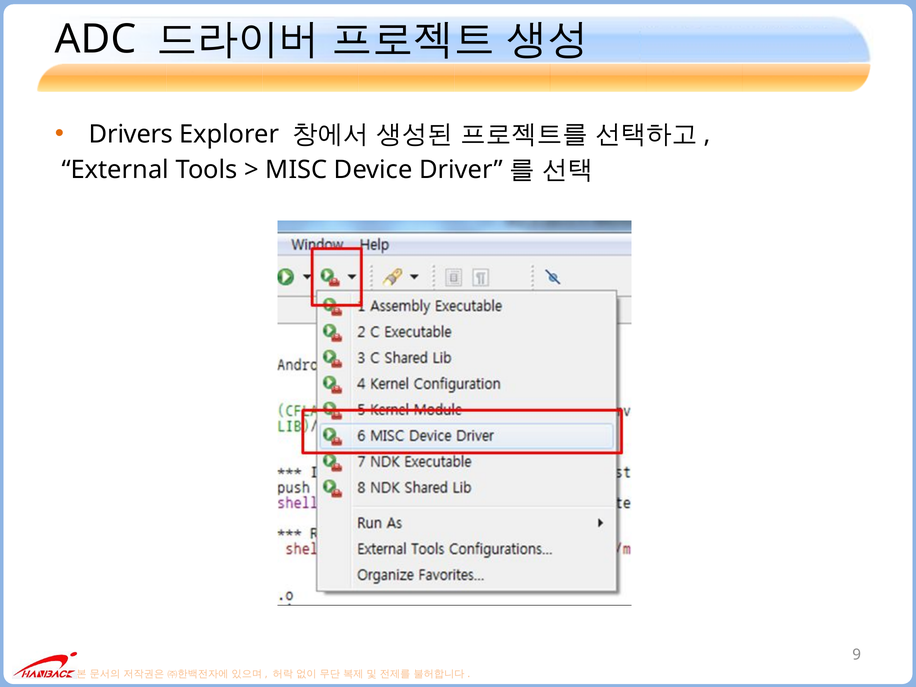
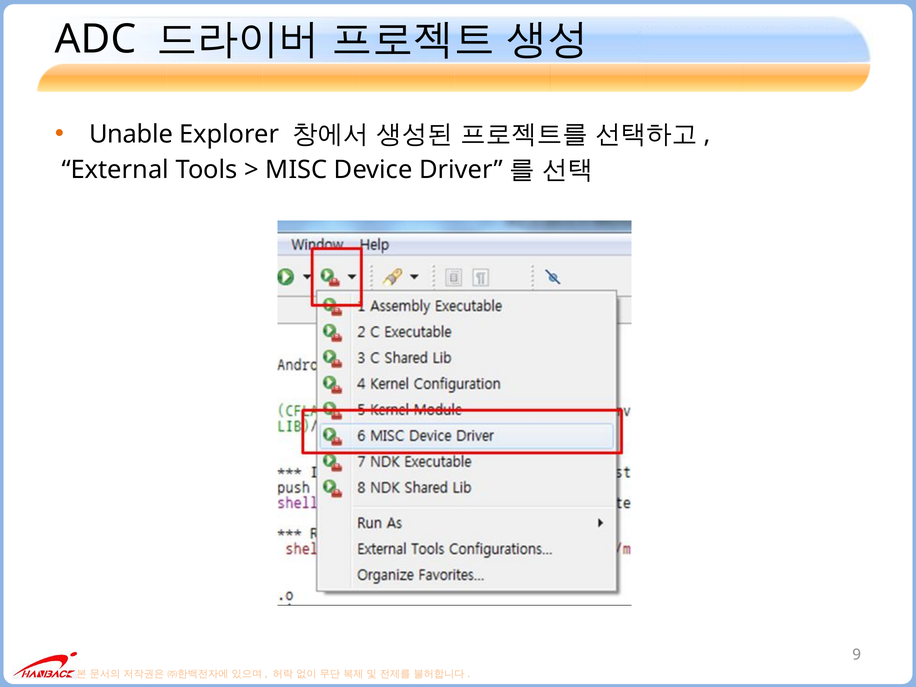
Drivers: Drivers -> Unable (131, 134)
